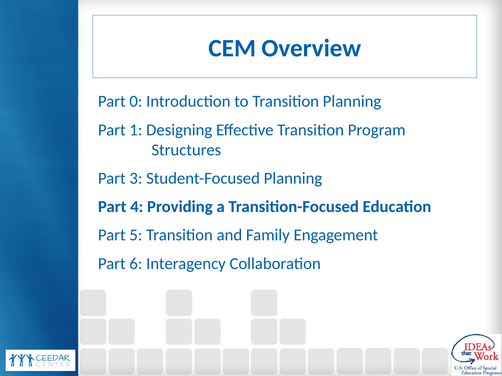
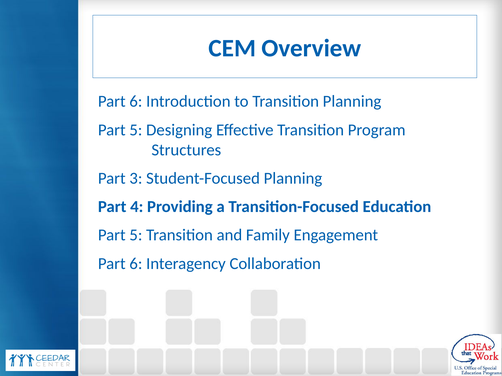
0: 0 -> 6 (136, 102)
1: 1 -> 5 (136, 130)
